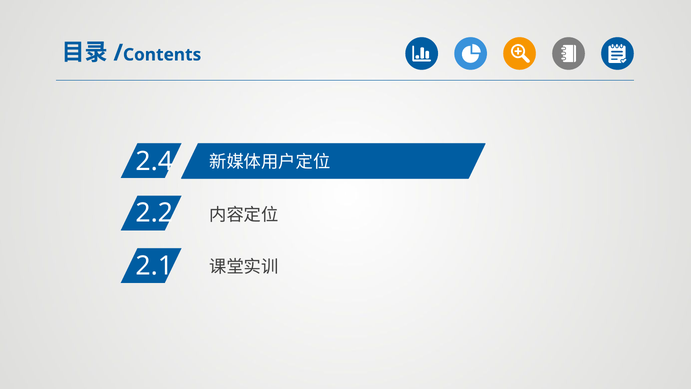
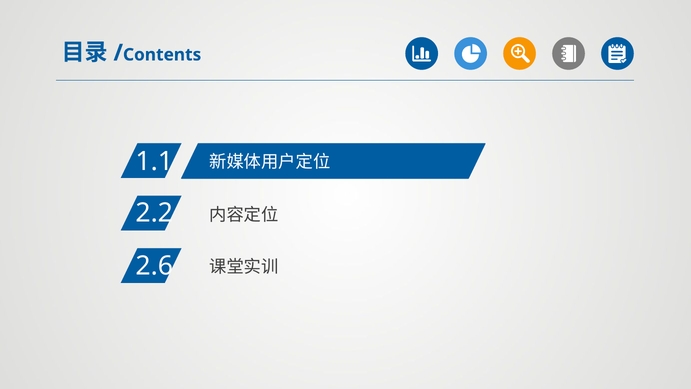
2.4: 2.4 -> 1.1 (154, 161)
2.1: 2.1 -> 2.6 (154, 266)
